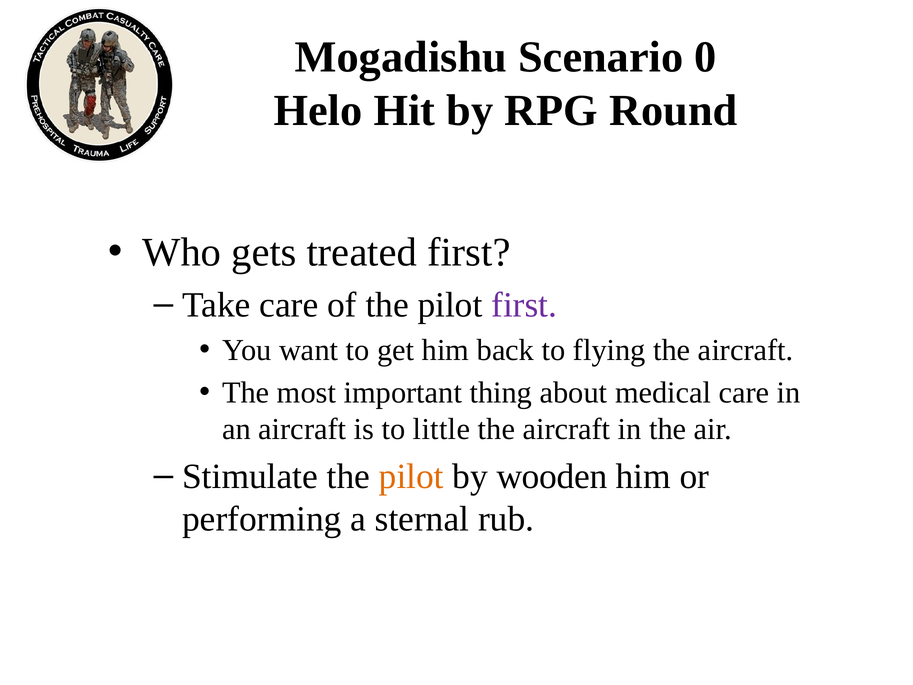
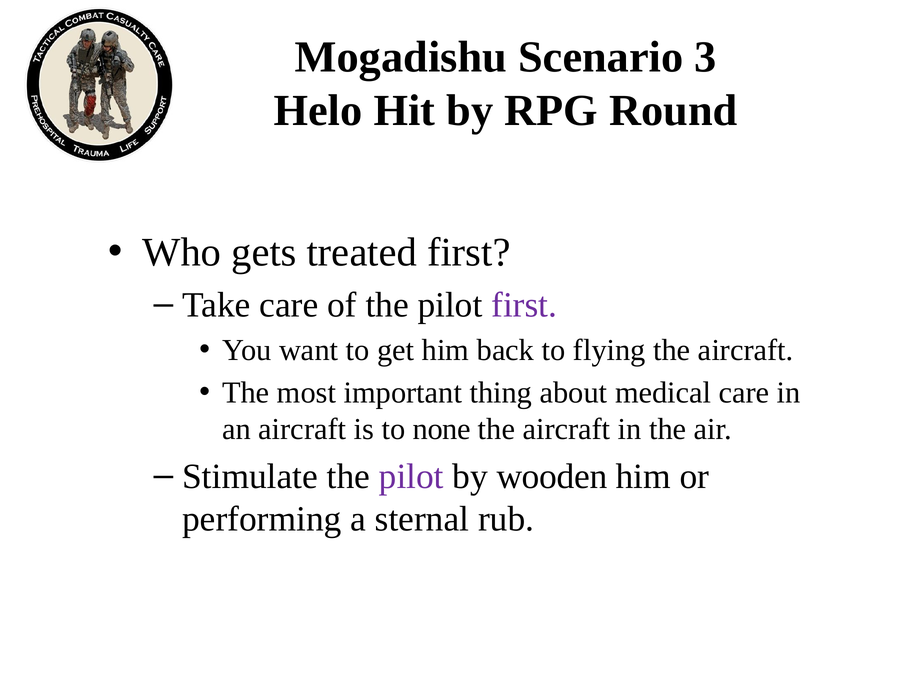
0: 0 -> 3 (706, 57)
little: little -> none (442, 429)
pilot colour: orange -> purple (411, 476)
